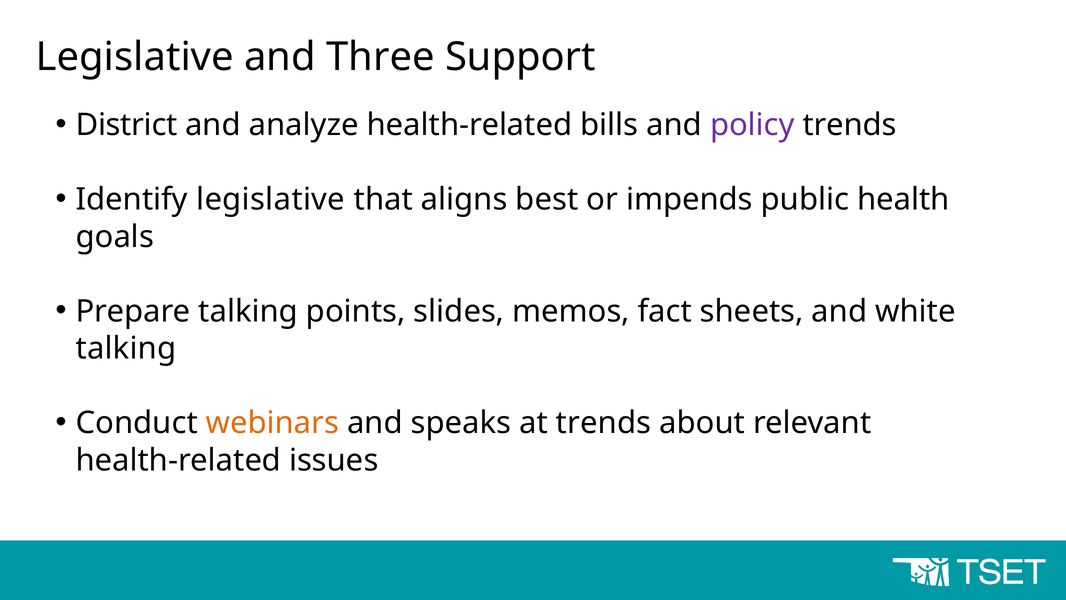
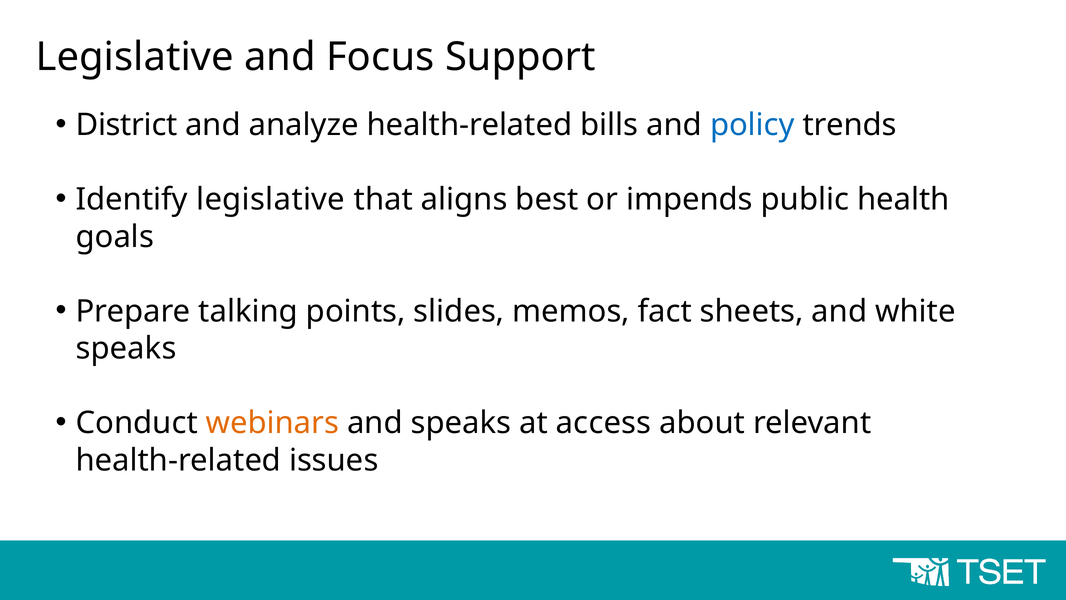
Three: Three -> Focus (380, 57)
policy colour: purple -> blue (752, 125)
talking: talking -> speaks (126, 348)
at trends: trends -> access (604, 423)
